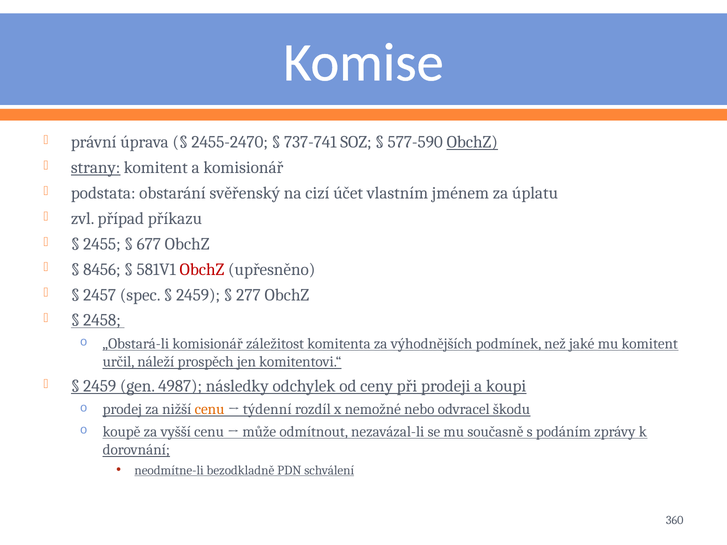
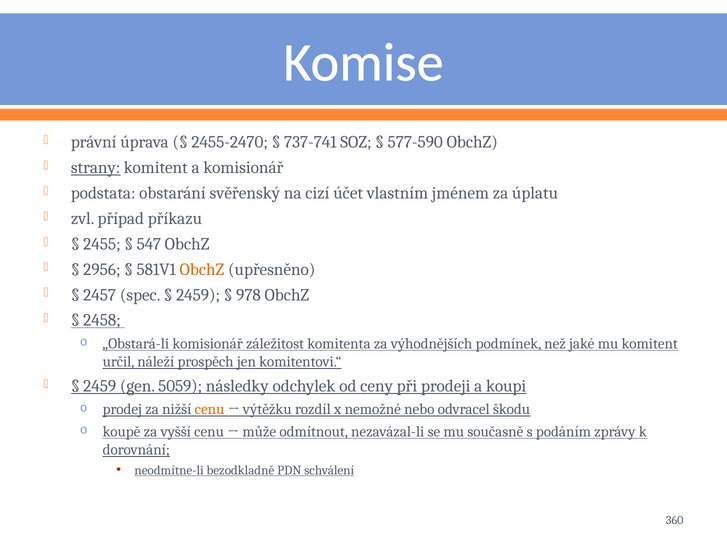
ObchZ underline: present -> none (472, 142)
677: 677 -> 547 (149, 244)
8456: 8456 -> 2956 (102, 270)
ObchZ colour: red -> orange (202, 270)
277: 277 -> 978 (248, 295)
4987: 4987 -> 5059 (180, 386)
týdenní: týdenní -> výtěžku (267, 410)
